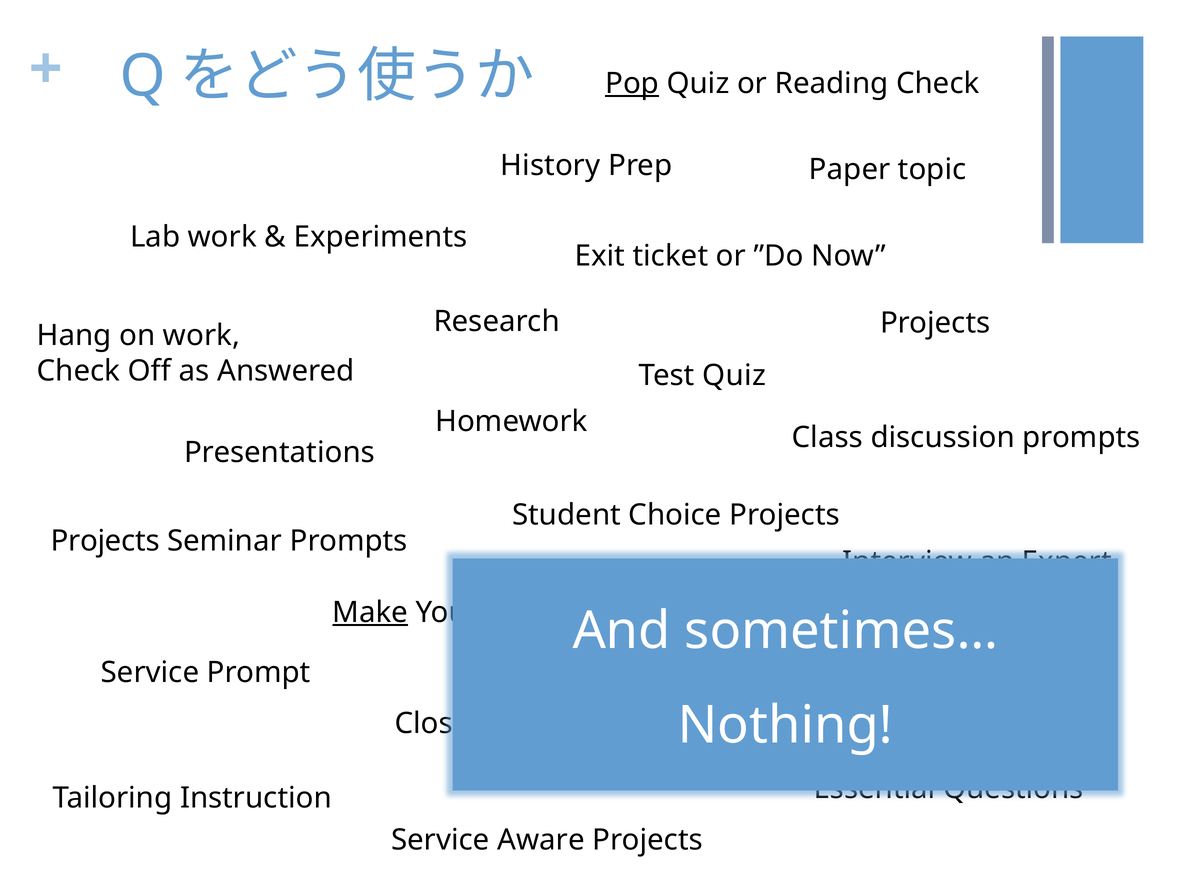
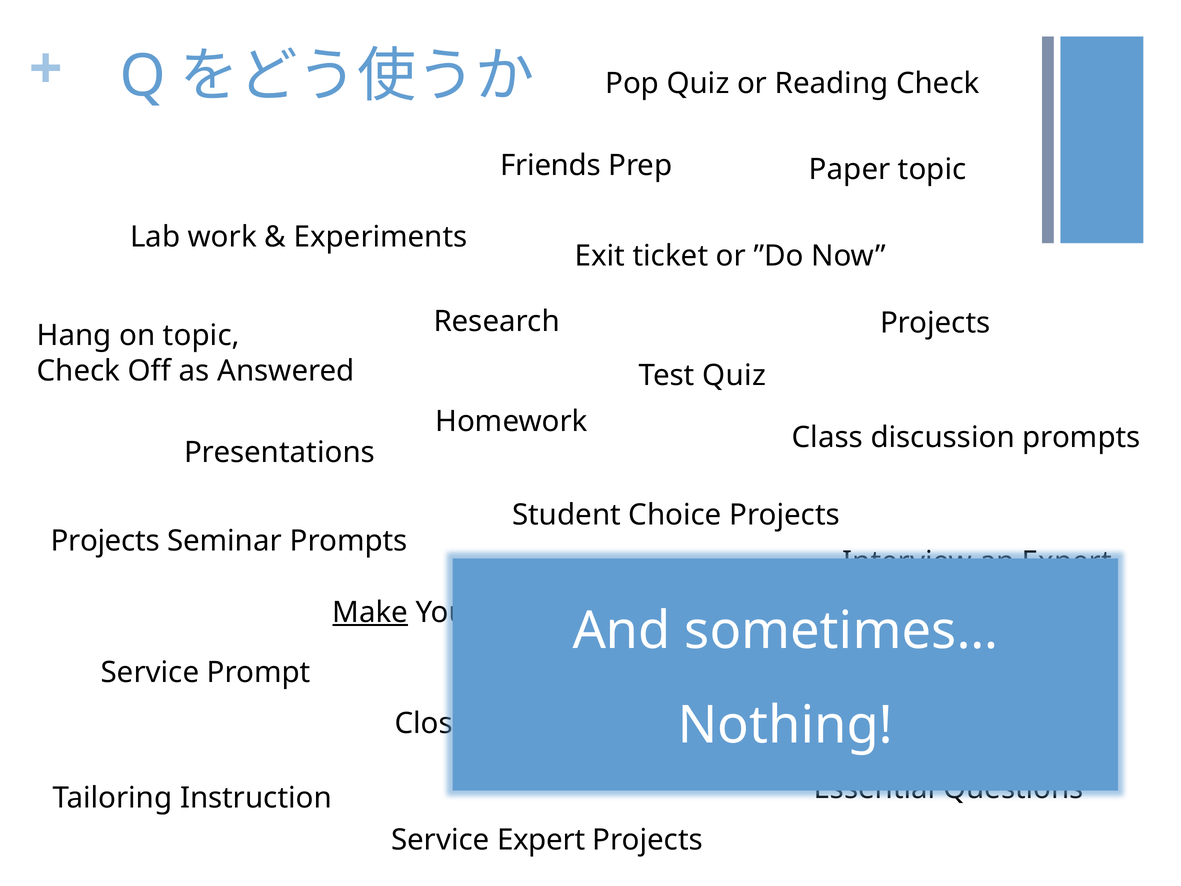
Pop underline: present -> none (632, 83)
History: History -> Friends (551, 165)
on work: work -> topic (201, 335)
Service Aware: Aware -> Expert (541, 840)
